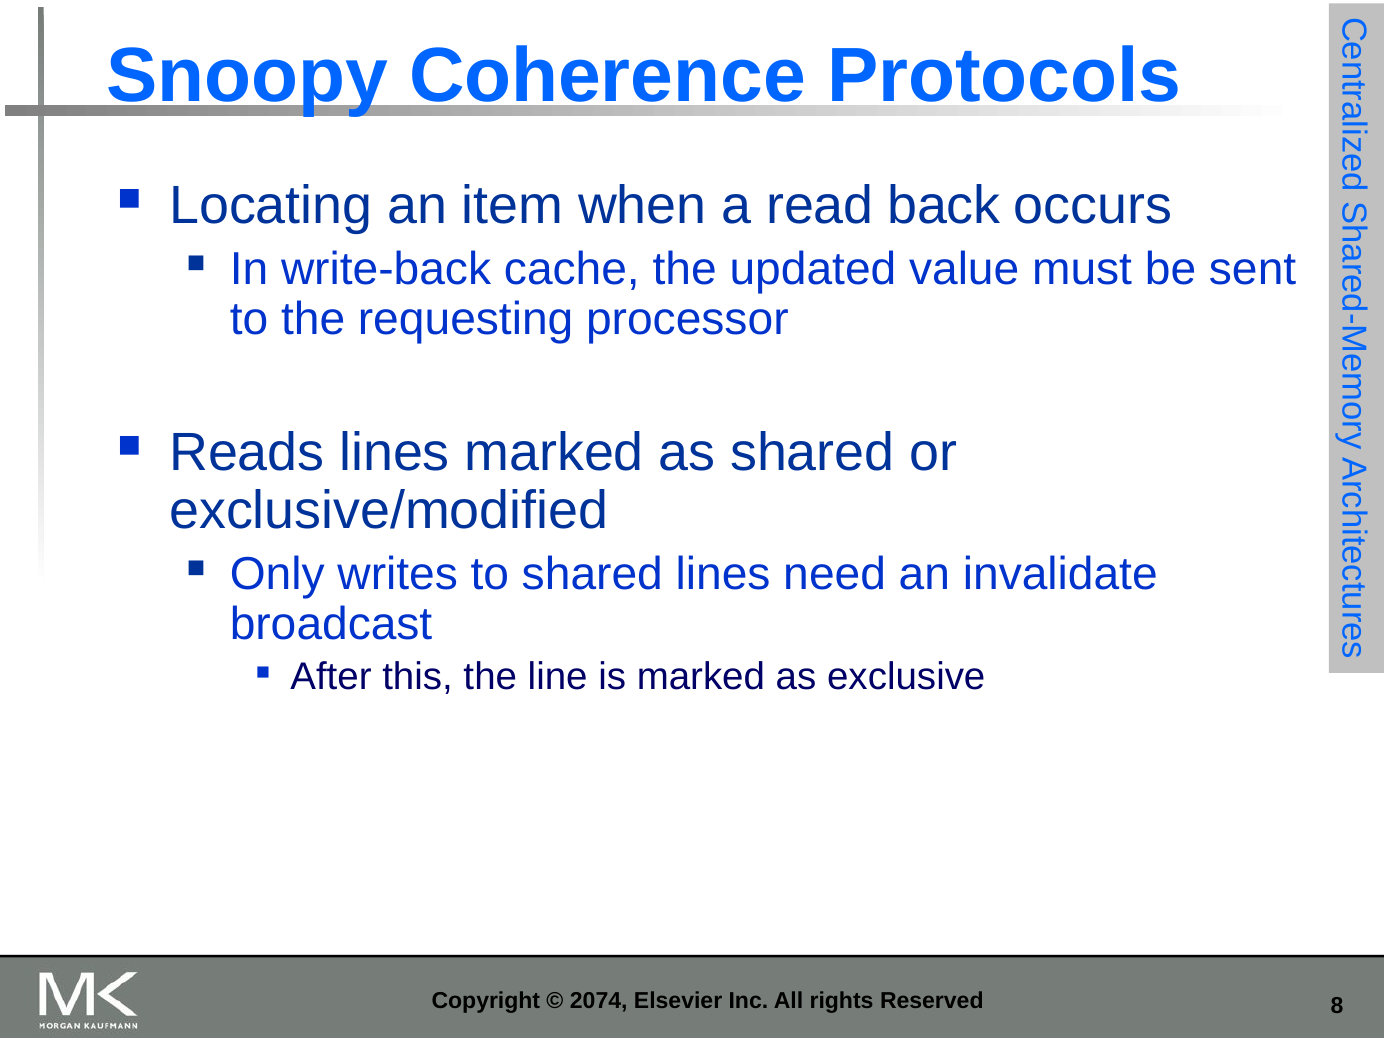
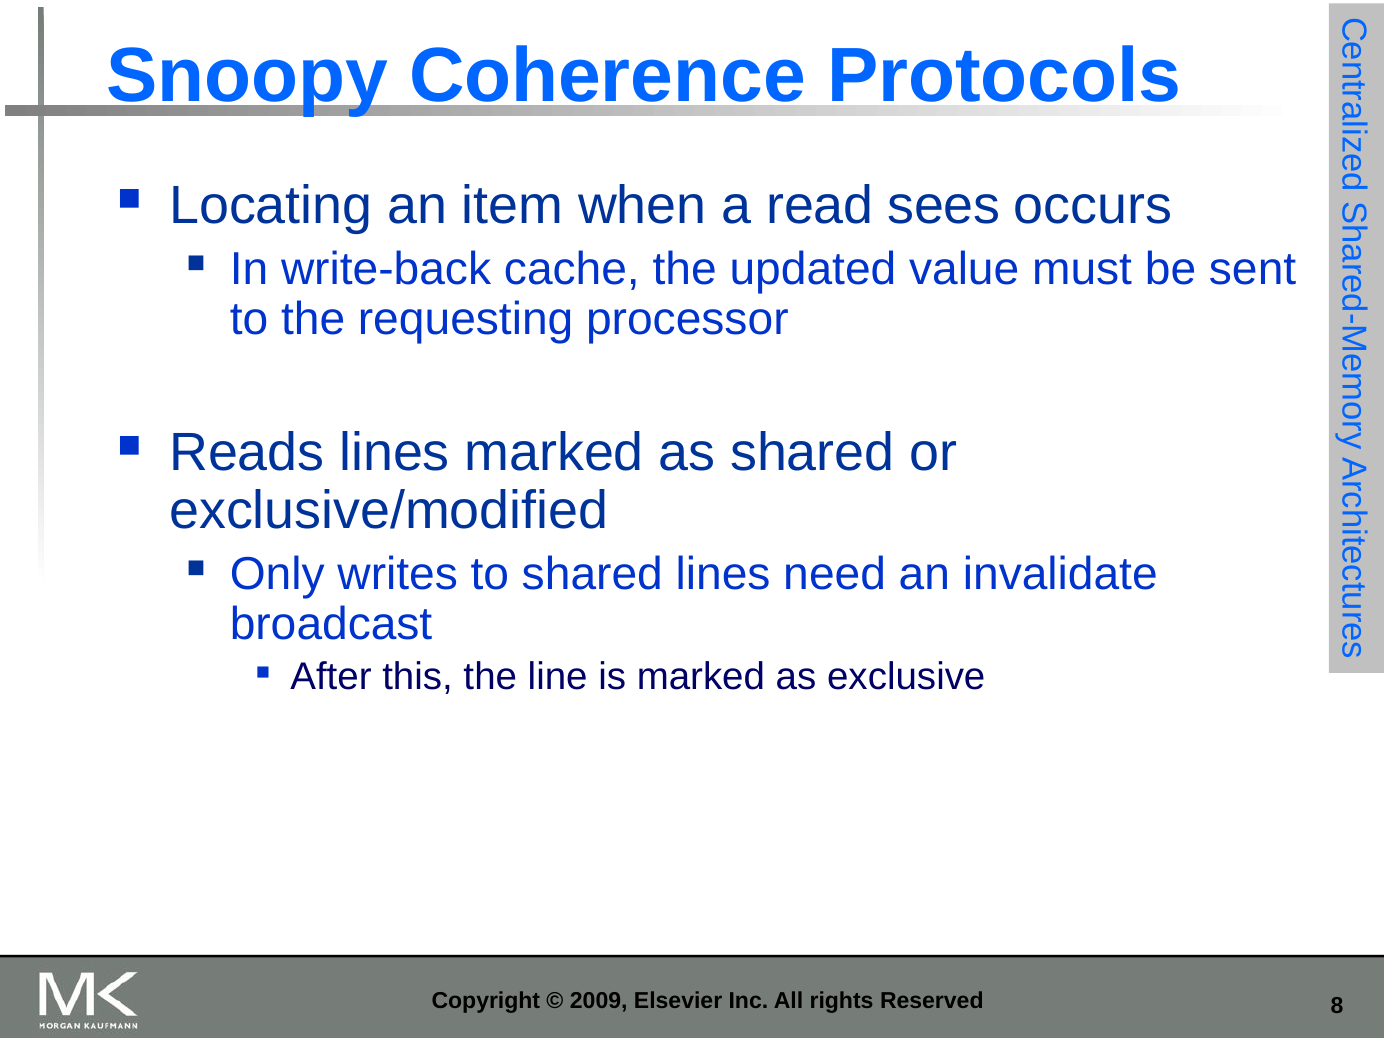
back: back -> sees (944, 206)
2074: 2074 -> 2009 (599, 1001)
